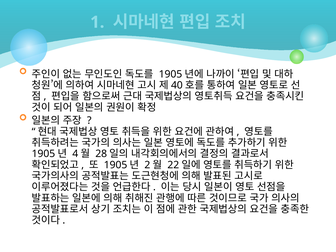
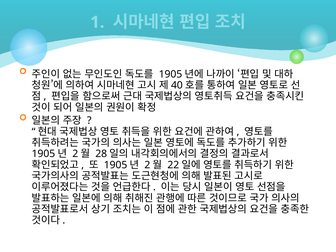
4: 4 -> 2 (75, 154)
